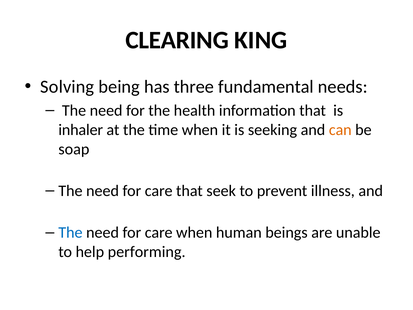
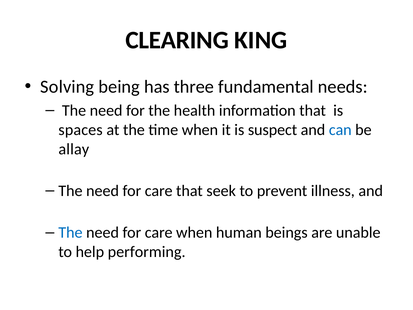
inhaler: inhaler -> spaces (81, 130)
seeking: seeking -> suspect (273, 130)
can colour: orange -> blue (340, 130)
soap: soap -> allay (74, 149)
